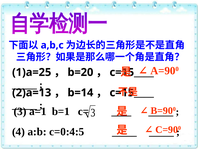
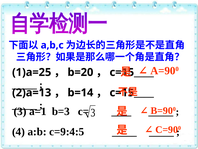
b=1: b=1 -> b=3 (61, 111)
c=0:4:5: c=0:4:5 -> c=9:4:5 (67, 131)
